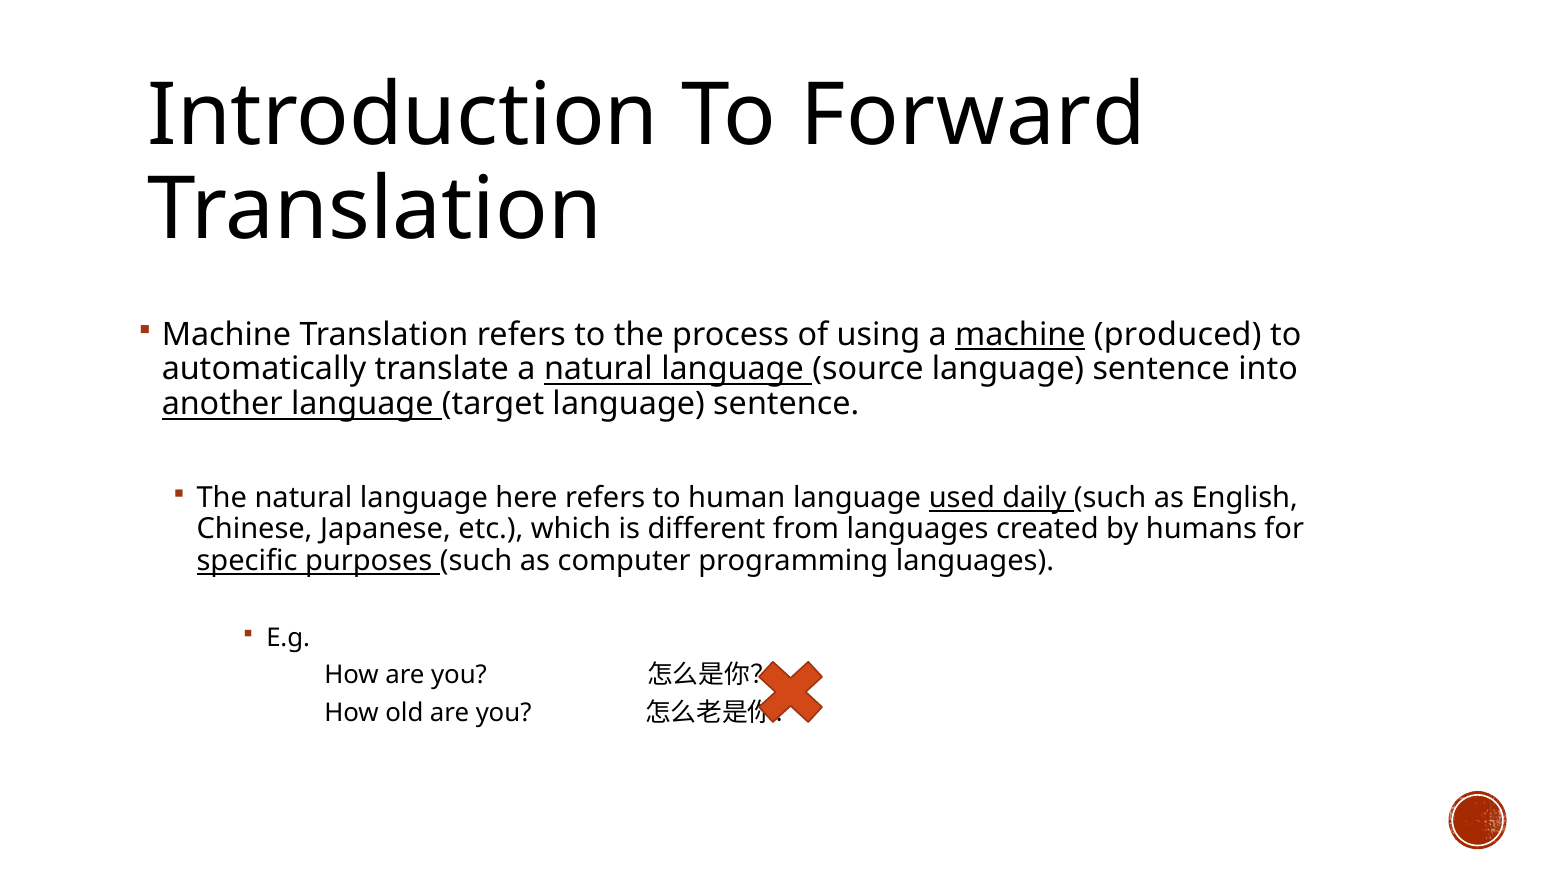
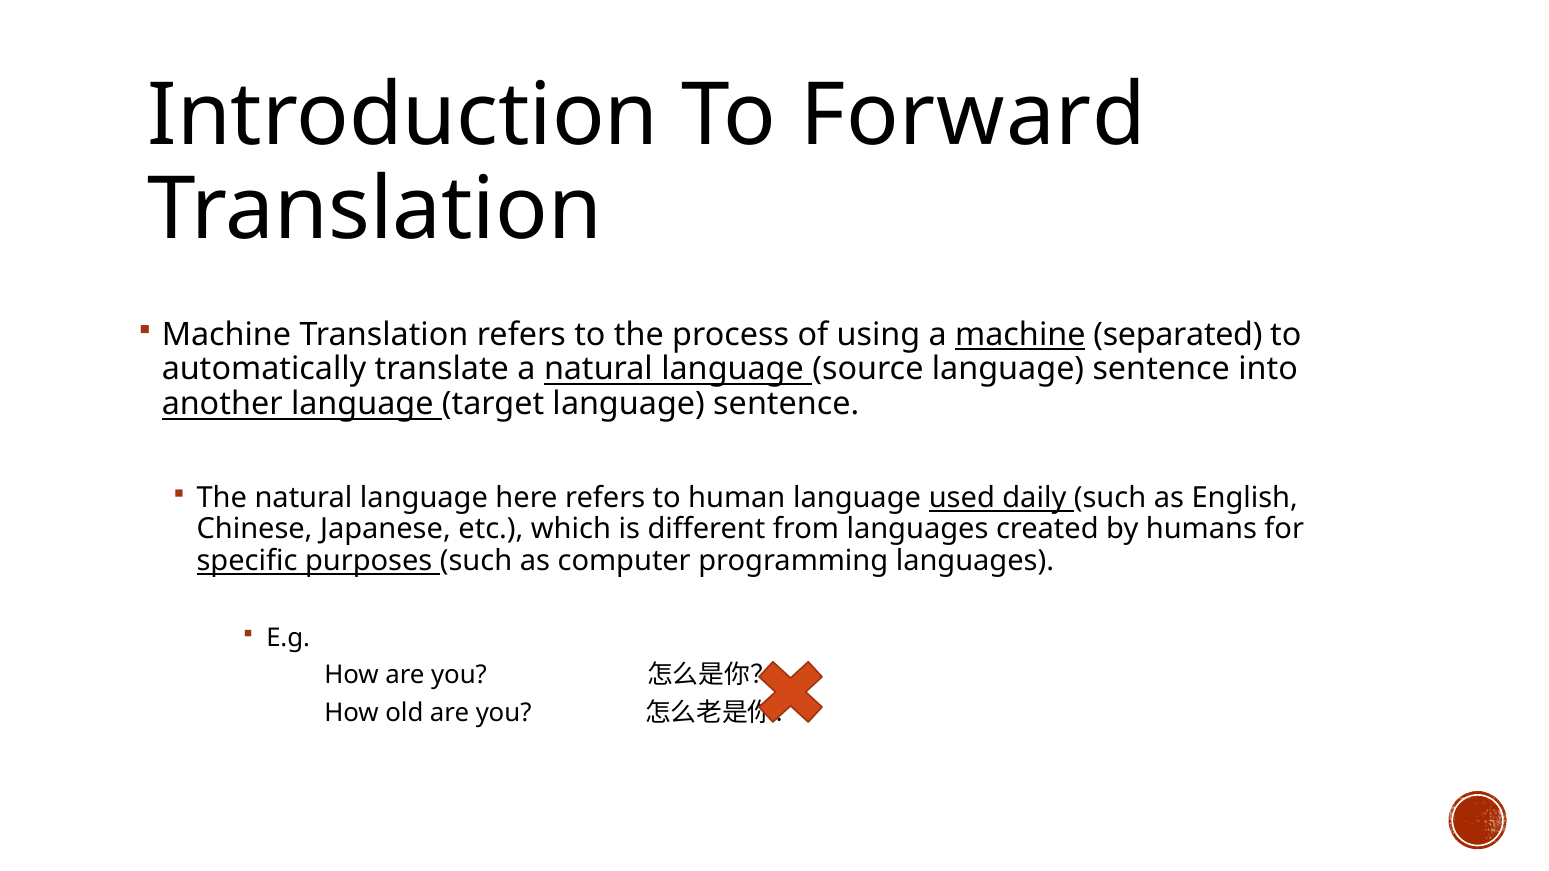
produced: produced -> separated (1178, 335)
